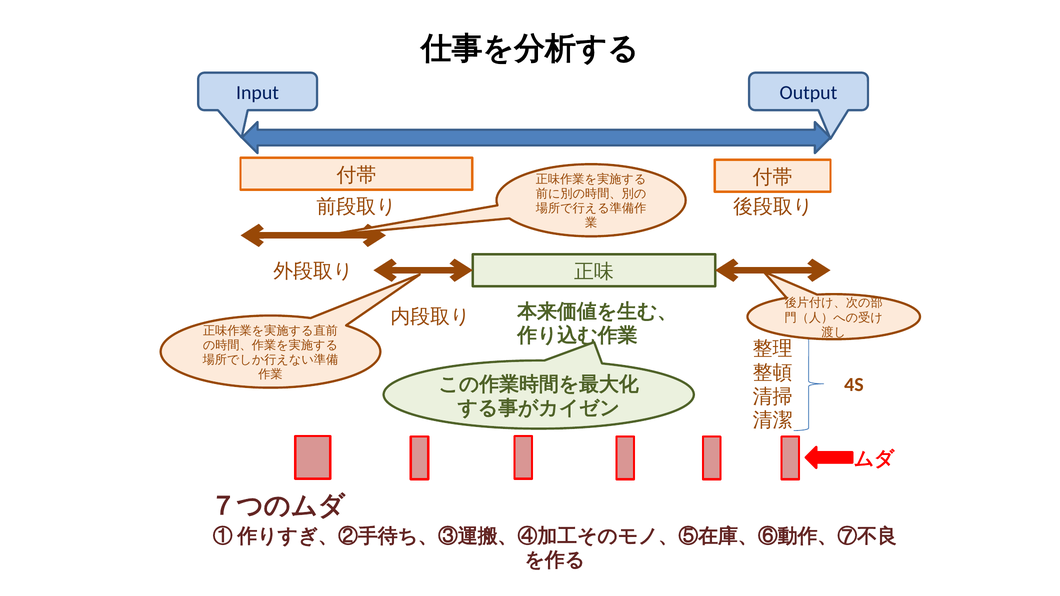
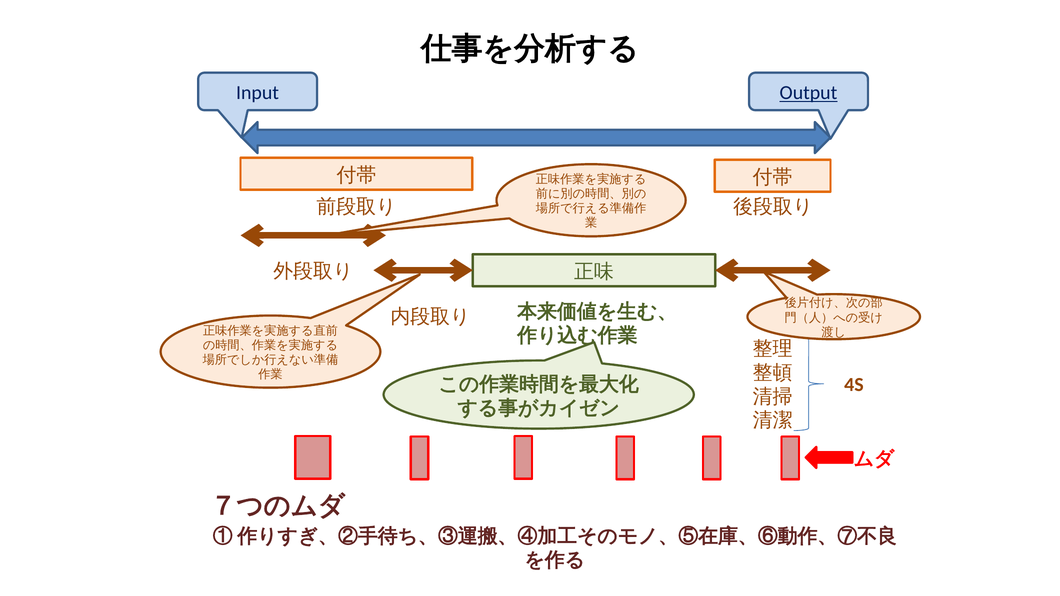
Output underline: none -> present (808, 93)
